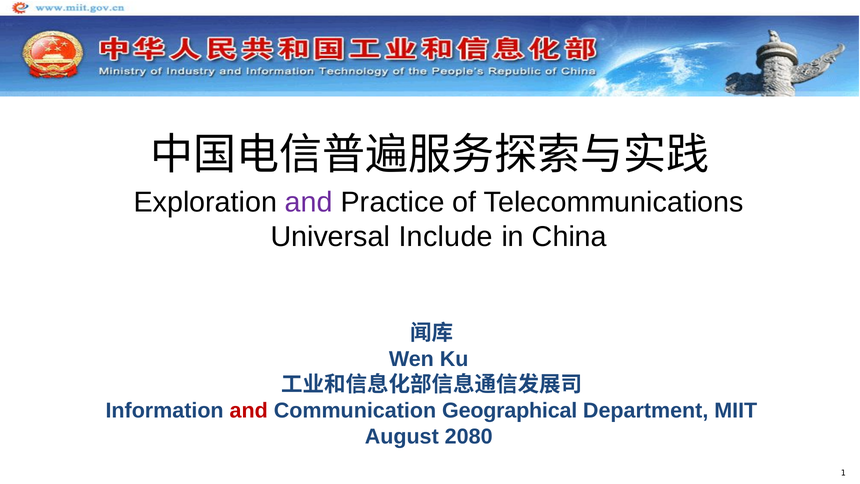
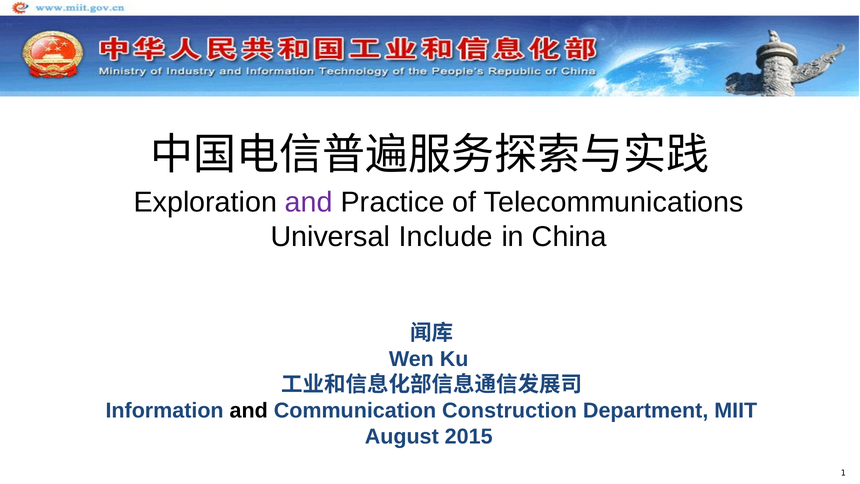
and colour: red -> black (249, 410)
Geographical: Geographical -> Construction (510, 410)
2080: 2080 -> 2015 (469, 436)
